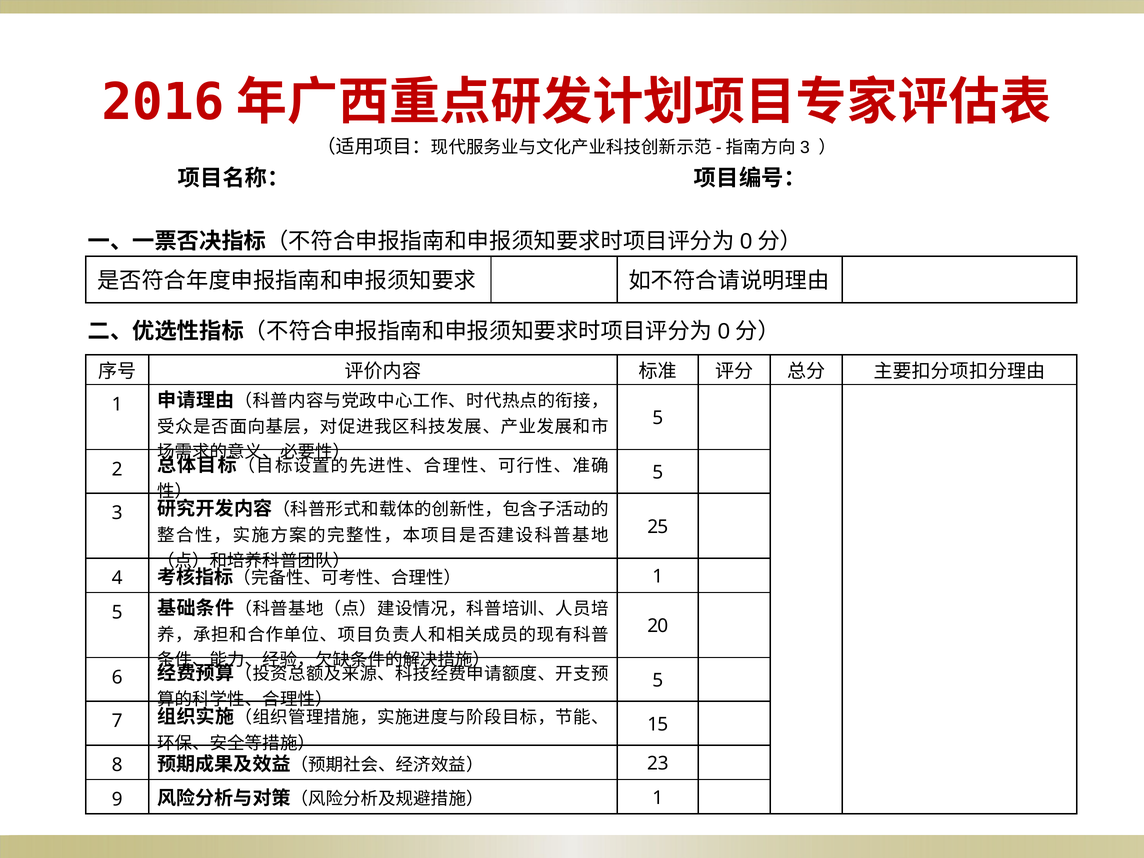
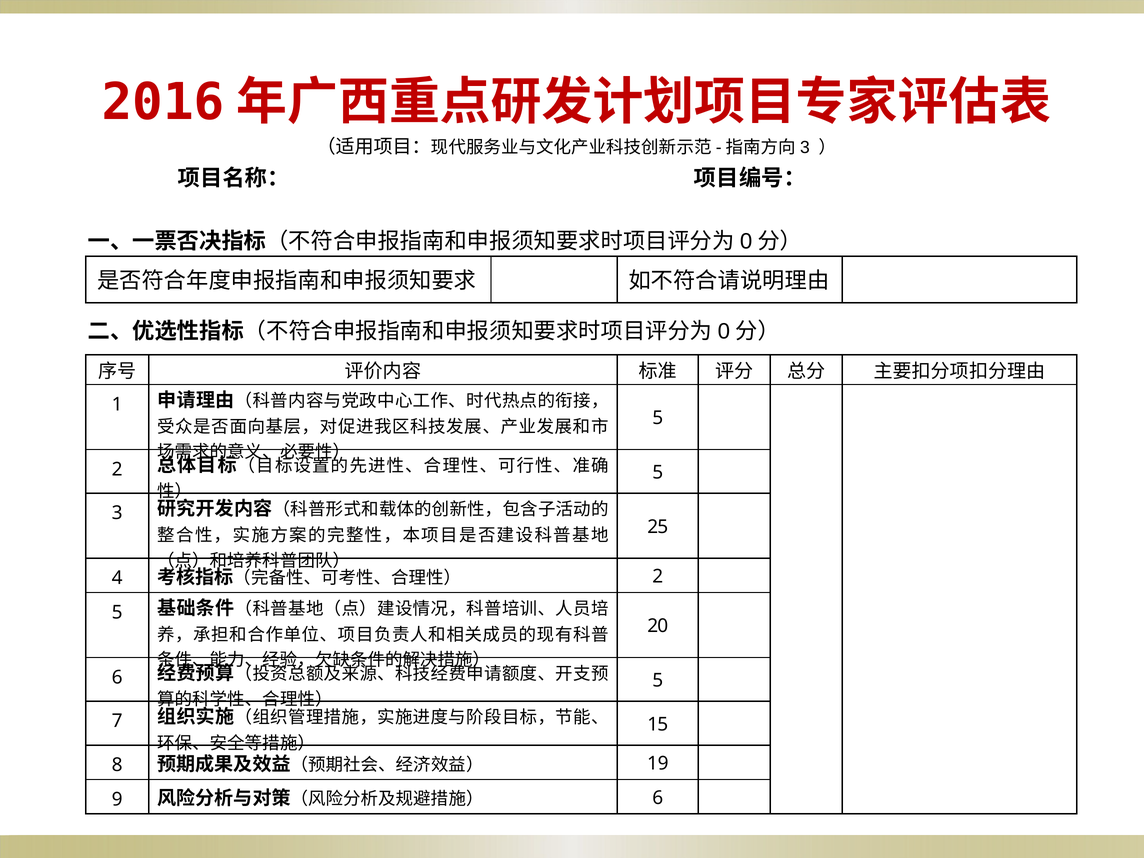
1: 1 -> 2 (658, 577)
23: 23 -> 19 (658, 764)
1: 1 -> 6 (658, 798)
